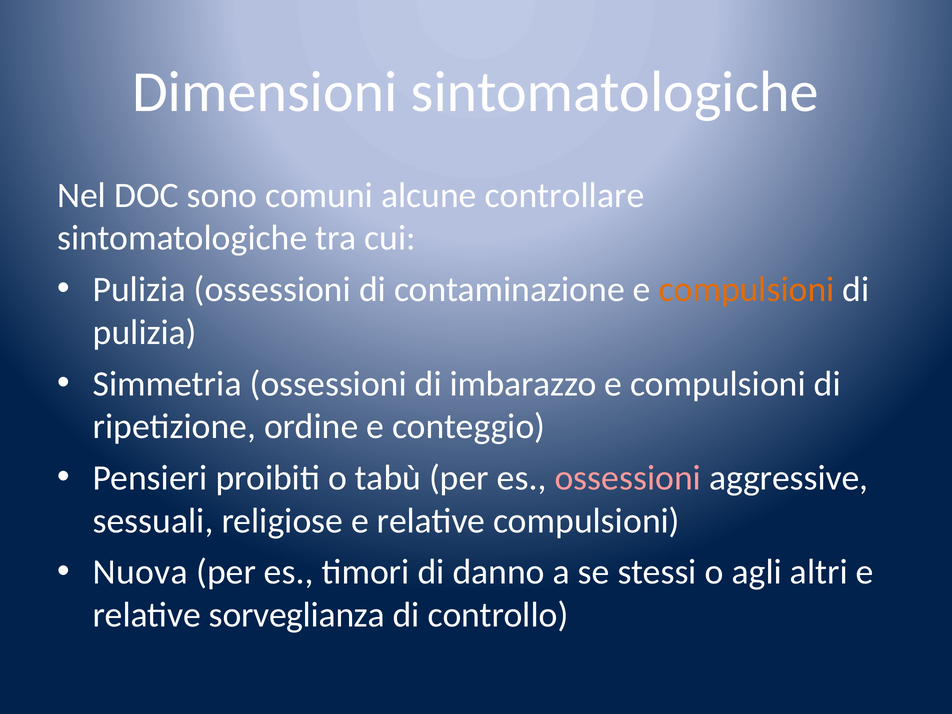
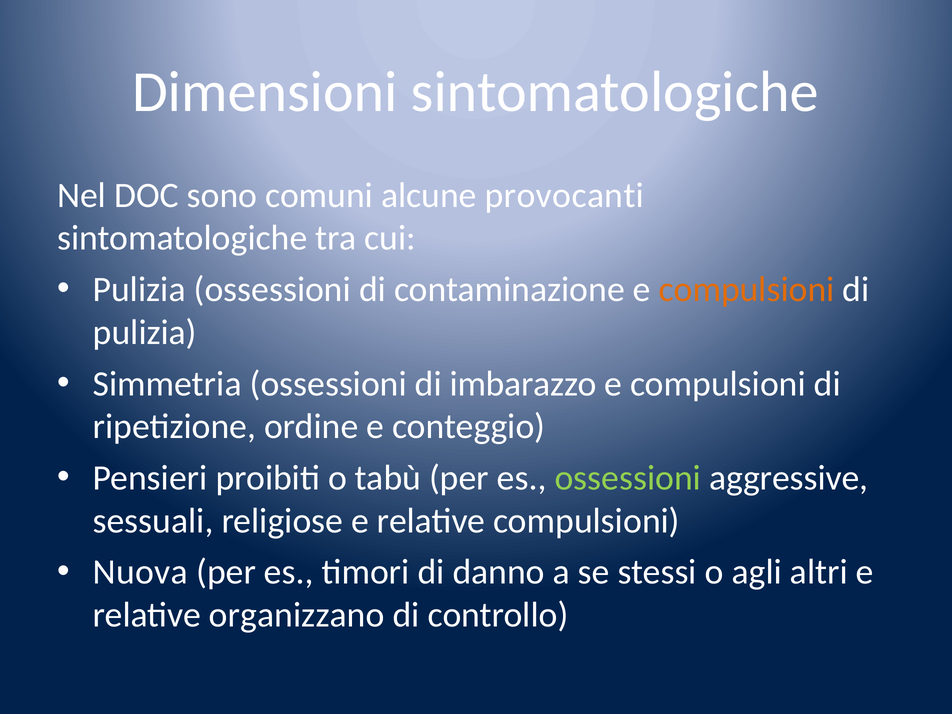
controllare: controllare -> provocanti (564, 195)
ossessioni colour: pink -> light green (628, 478)
sorveglianza: sorveglianza -> organizzano (297, 615)
